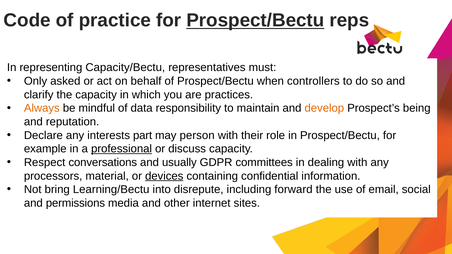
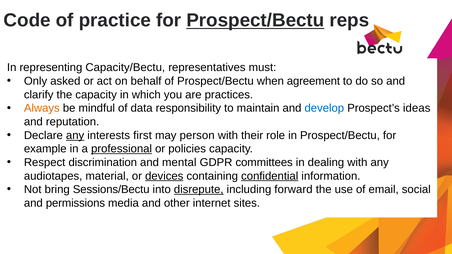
controllers: controllers -> agreement (313, 81)
develop colour: orange -> blue (324, 108)
being: being -> ideas (417, 108)
any underline: none -> present (75, 135)
part: part -> first (143, 135)
discuss: discuss -> policies (187, 149)
conversations: conversations -> discrimination (103, 163)
usually: usually -> mental (179, 163)
processors: processors -> audiotapes (53, 176)
confidential underline: none -> present (270, 176)
Learning/Bectu: Learning/Bectu -> Sessions/Bectu (111, 190)
disrepute underline: none -> present (199, 190)
